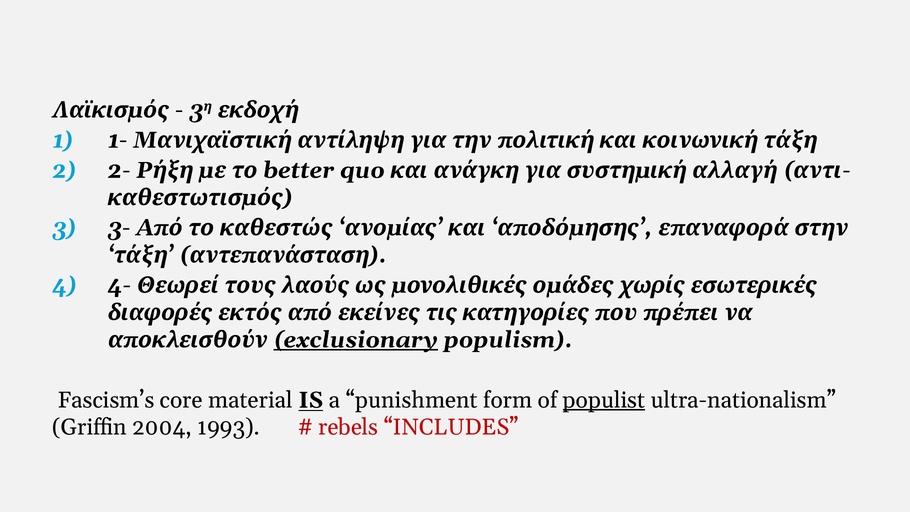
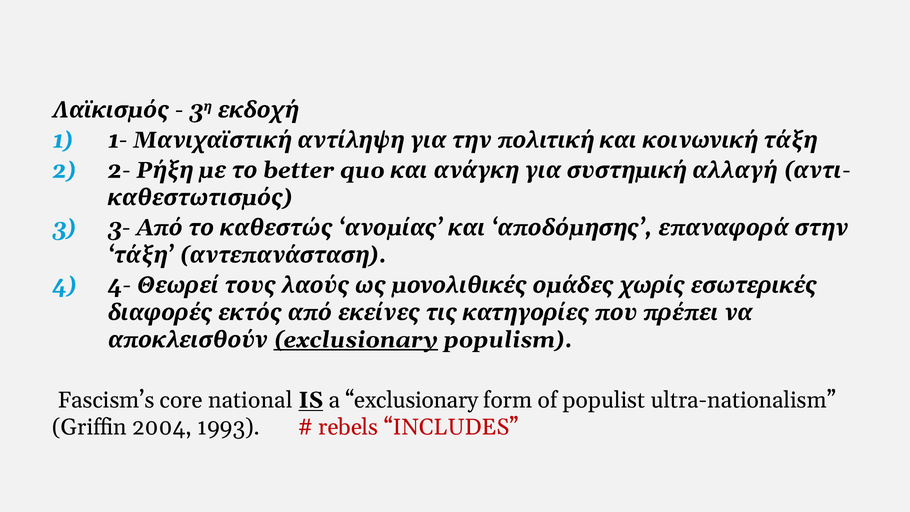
material: material -> national (250, 400)
a punishment: punishment -> exclusionary (412, 400)
populist underline: present -> none (604, 400)
